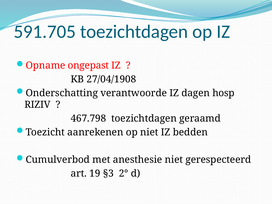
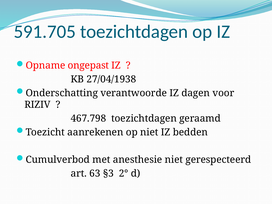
27/04/1908: 27/04/1908 -> 27/04/1938 (111, 79)
hosp: hosp -> voor (223, 93)
19: 19 -> 63 (95, 173)
